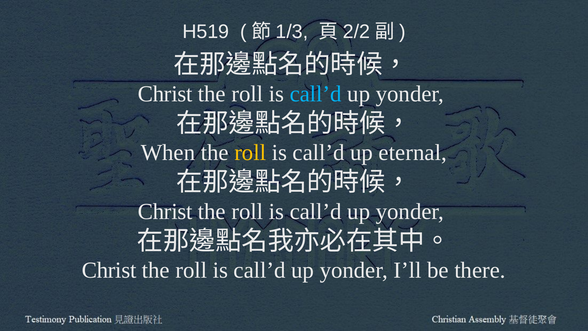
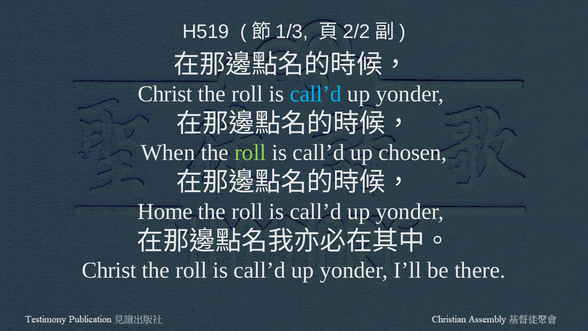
roll colour: yellow -> light green (250, 153)
eternal: eternal -> chosen (413, 153)
Christ: Christ -> Home (165, 211)
